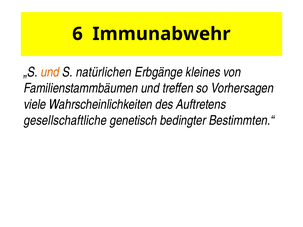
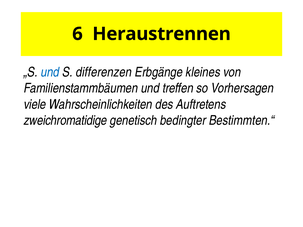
Immunabwehr: Immunabwehr -> Heraustrennen (162, 34)
und colour: orange -> blue (50, 72)
natürlichen: natürlichen -> differenzen (104, 72)
gesellschaftliche: gesellschaftliche -> zweichromatidige (65, 121)
